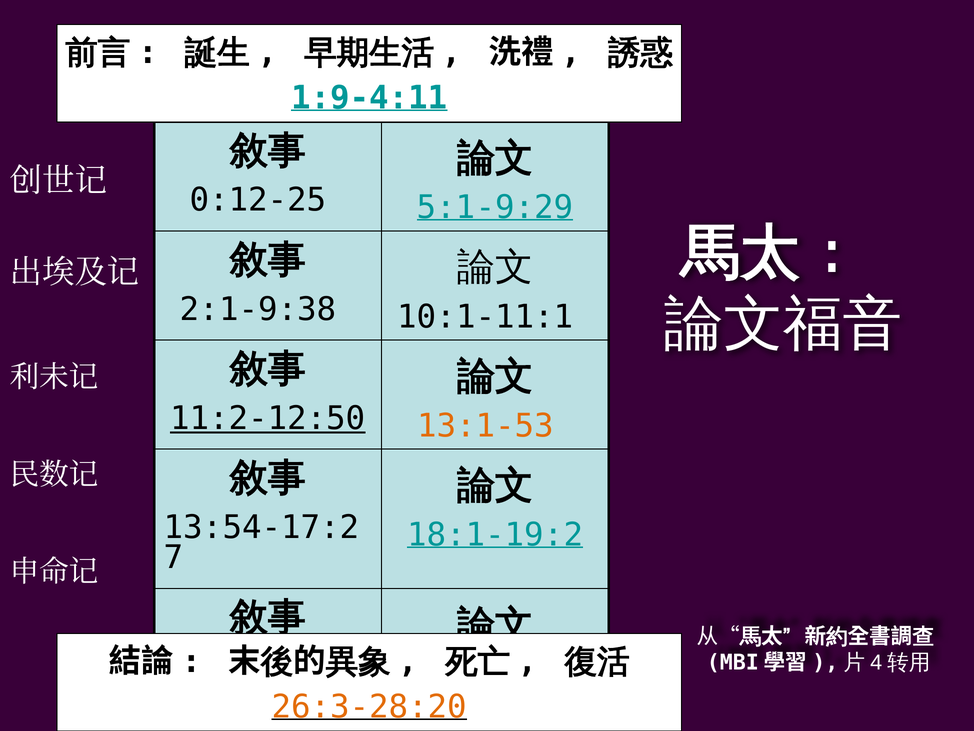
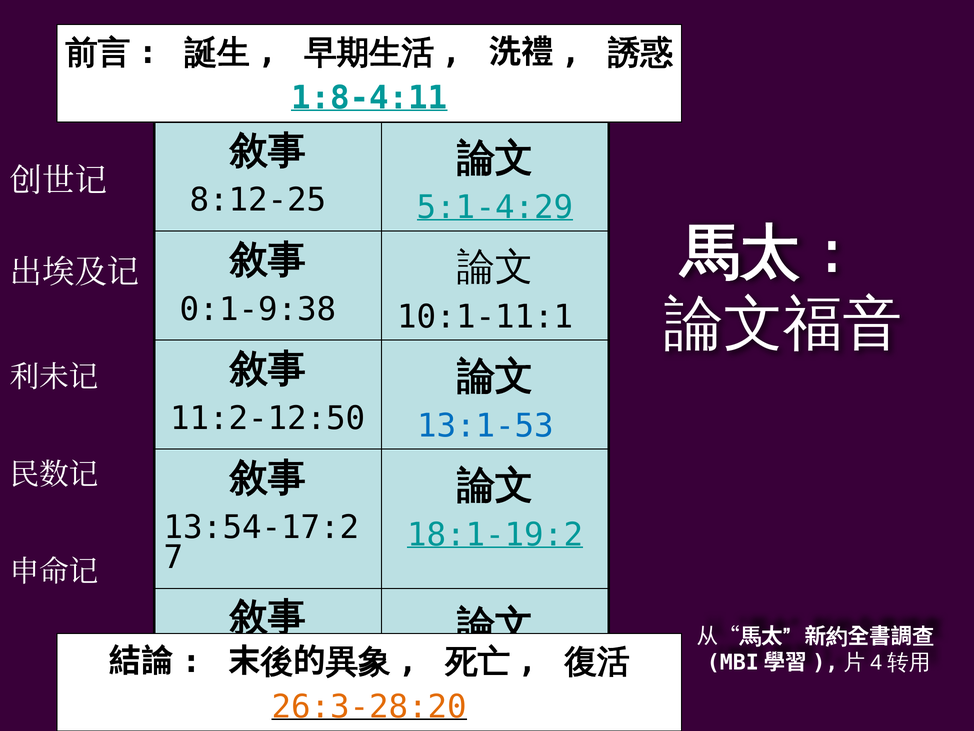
1:9-4:11: 1:9-4:11 -> 1:8-4:11 (369, 98)
0:12-25: 0:12-25 -> 8:12-25 (258, 200)
5:1-9:29: 5:1-9:29 -> 5:1-4:29 (495, 208)
2:1-9:38: 2:1-9:38 -> 0:1-9:38 (258, 309)
11:2-12:50 underline: present -> none (268, 418)
13:1-53 colour: orange -> blue (485, 426)
